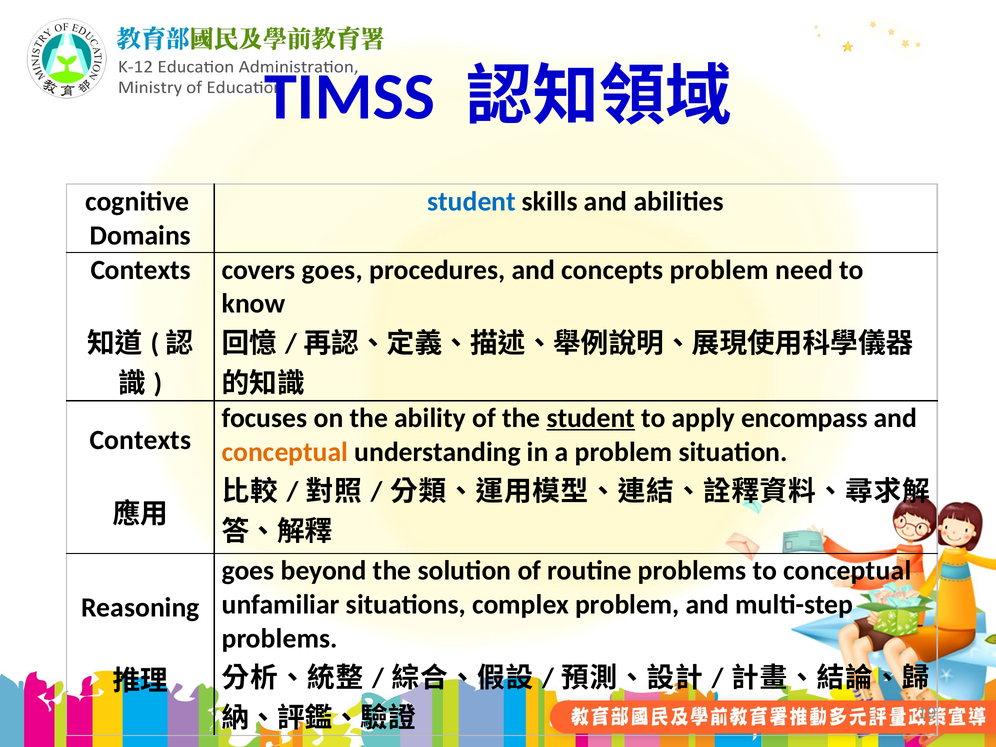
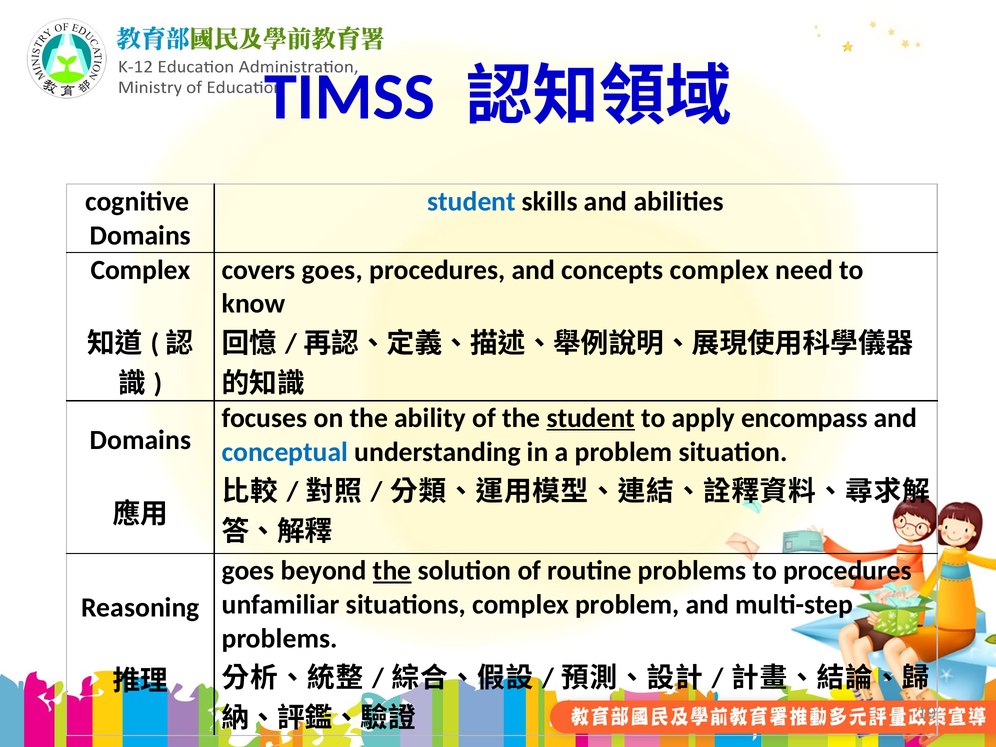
Contexts: Contexts -> Complex (140, 270)
concepts problem: problem -> complex (719, 270)
Contexts: Contexts -> Domains (140, 440)
conceptual colour: orange -> blue (285, 452)
the underline: none -> present (392, 571)
to conceptual: conceptual -> procedures (847, 571)
